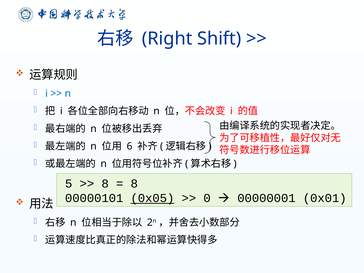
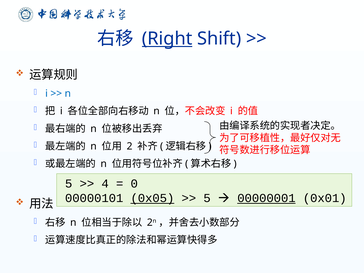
Right underline: none -> present (167, 39)
6: 6 -> 2 (130, 146)
8: 8 -> 4 (105, 184)
8: 8 -> 0 (134, 184)
0: 0 -> 5 (207, 198)
00000001 underline: none -> present (266, 198)
